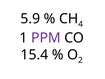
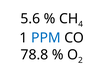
5.9: 5.9 -> 5.6 (30, 19)
PPM colour: purple -> blue (46, 38)
15.4: 15.4 -> 78.8 (34, 55)
